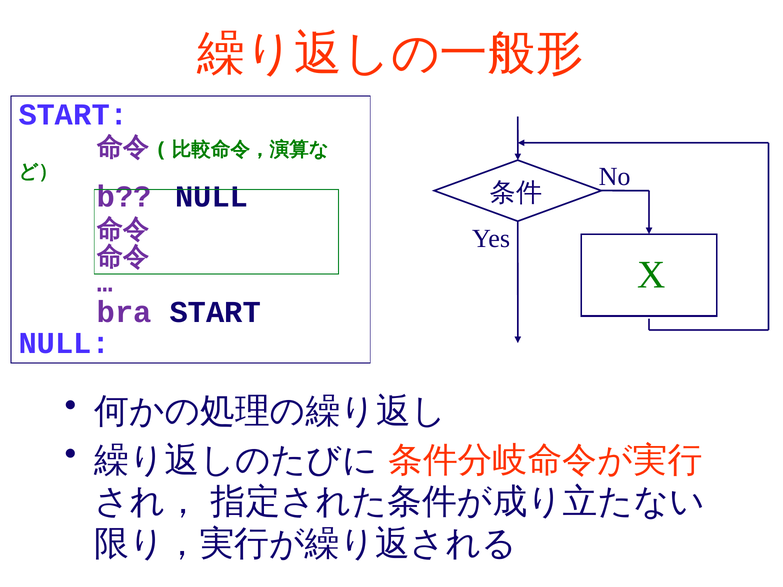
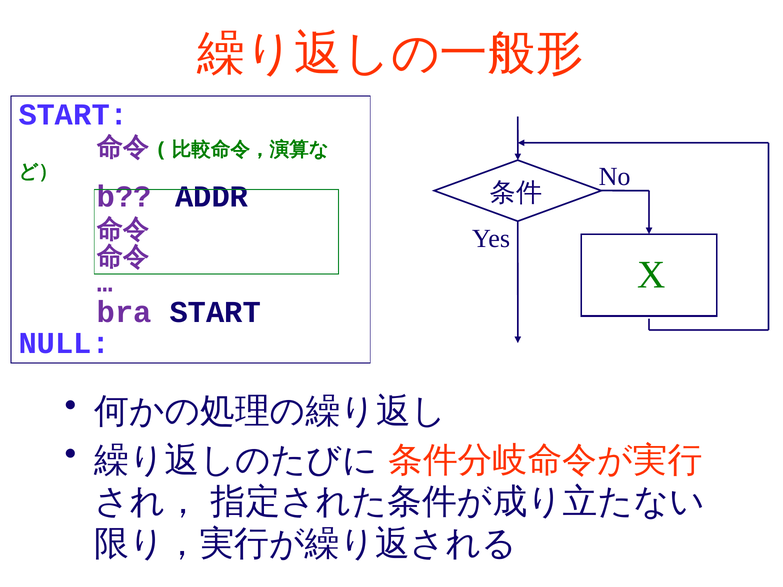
b NULL: NULL -> ADDR (212, 197)
